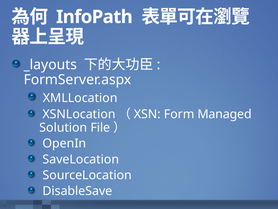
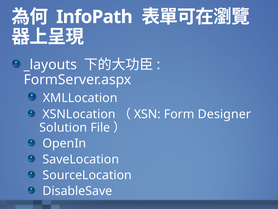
Managed: Managed -> Designer (224, 114)
